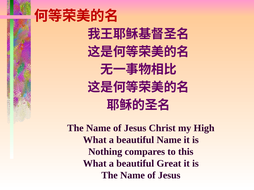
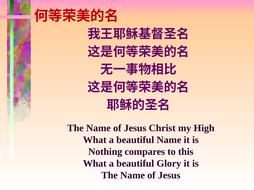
Great: Great -> Glory (169, 164)
